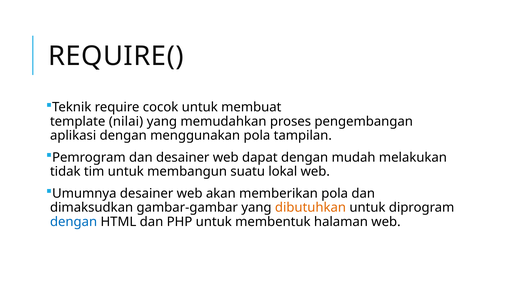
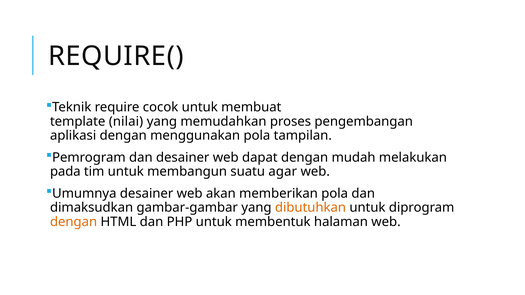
tidak: tidak -> pada (65, 172)
lokal: lokal -> agar (283, 172)
dengan colour: blue -> orange (74, 222)
